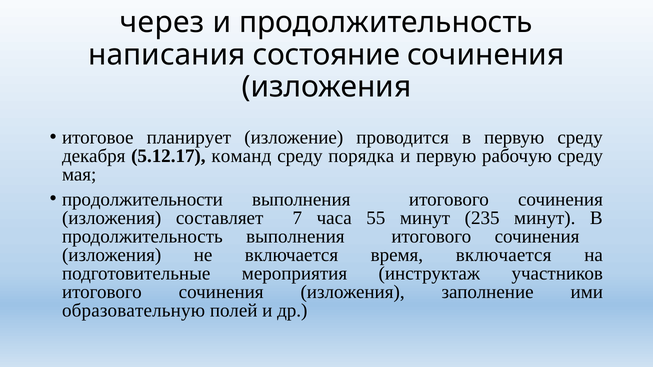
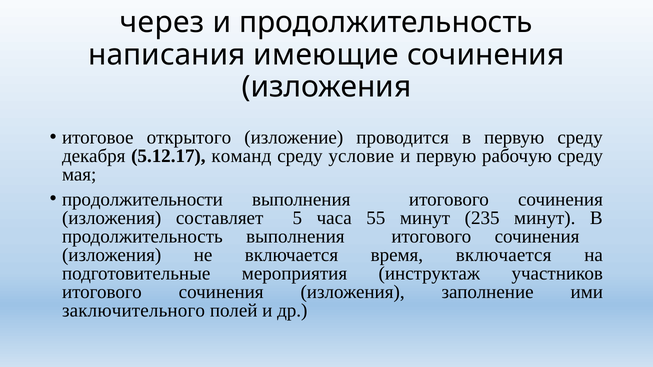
состояние: состояние -> имеющие (326, 55)
планирует: планирует -> открытого (189, 138)
порядка: порядка -> условие (361, 156)
7: 7 -> 5 (297, 218)
образовательную: образовательную -> заключительного (134, 311)
